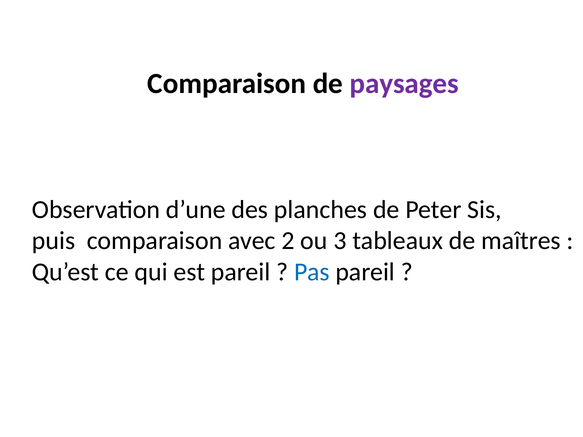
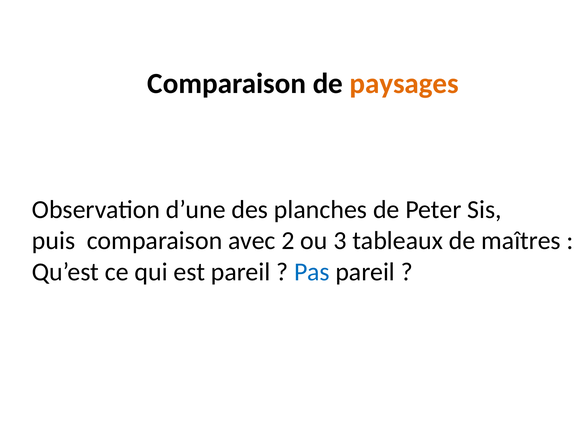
paysages colour: purple -> orange (404, 84)
